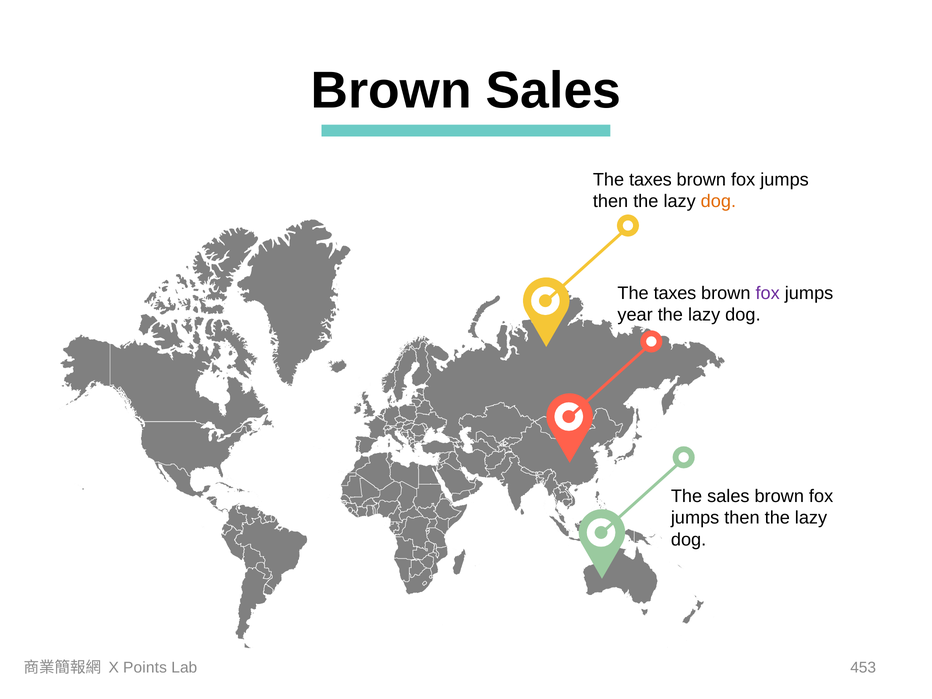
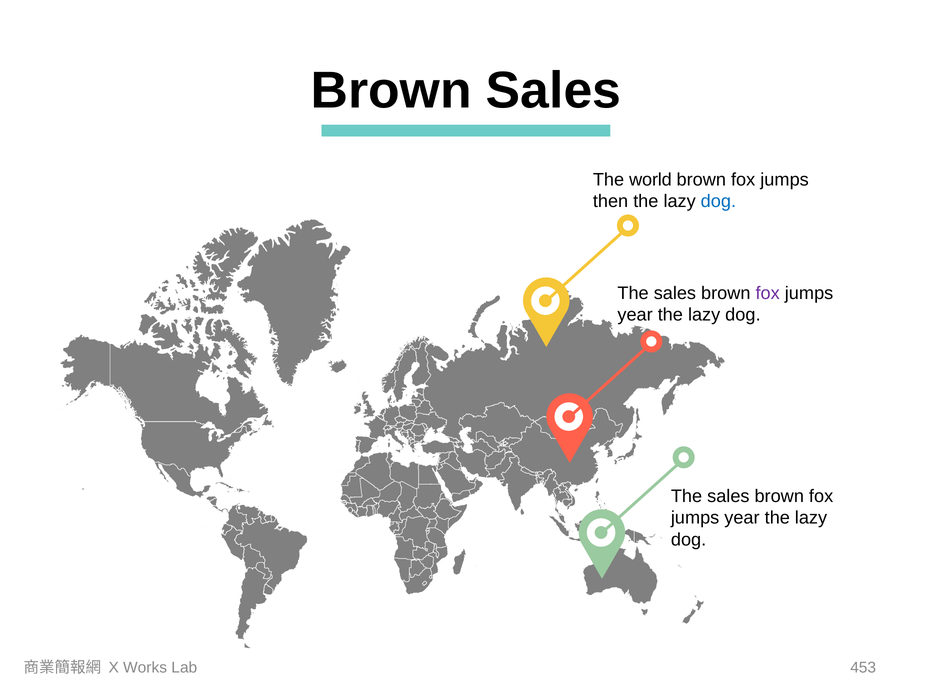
taxes: taxes -> world (650, 180)
dog colour: orange -> blue (718, 201)
taxes: taxes -> sales (675, 293)
then: then -> year (742, 518)
Points: Points -> Works (145, 668)
